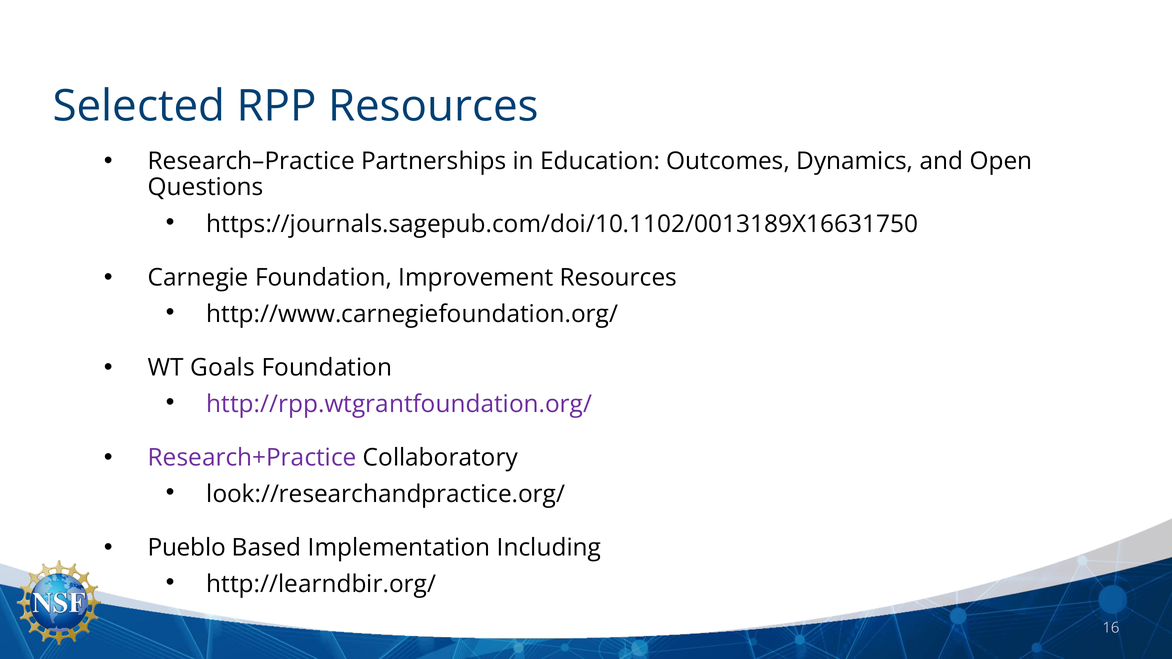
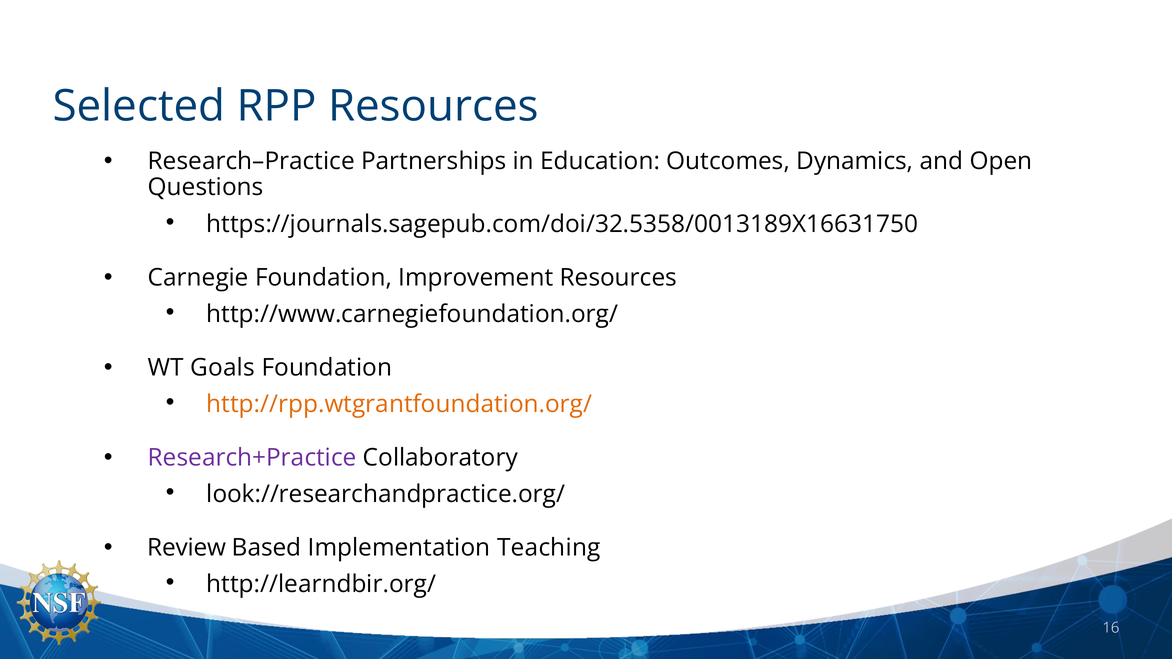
https://journals.sagepub.com/doi/10.1102/0013189X16631750: https://journals.sagepub.com/doi/10.1102/0013189X16631750 -> https://journals.sagepub.com/doi/32.5358/0013189X16631750 (562, 224)
http://rpp.wtgrantfoundation.org/ colour: purple -> orange (399, 404)
Pueblo: Pueblo -> Review (187, 548)
Including: Including -> Teaching (549, 548)
